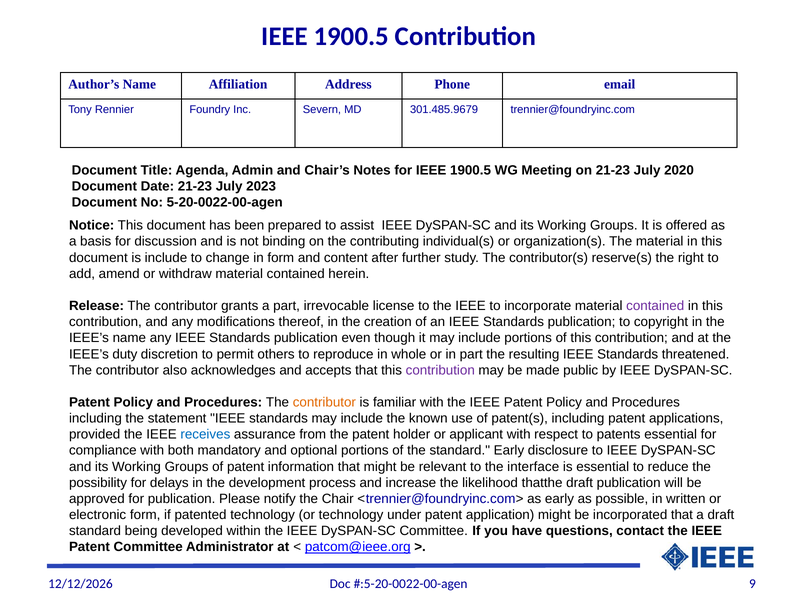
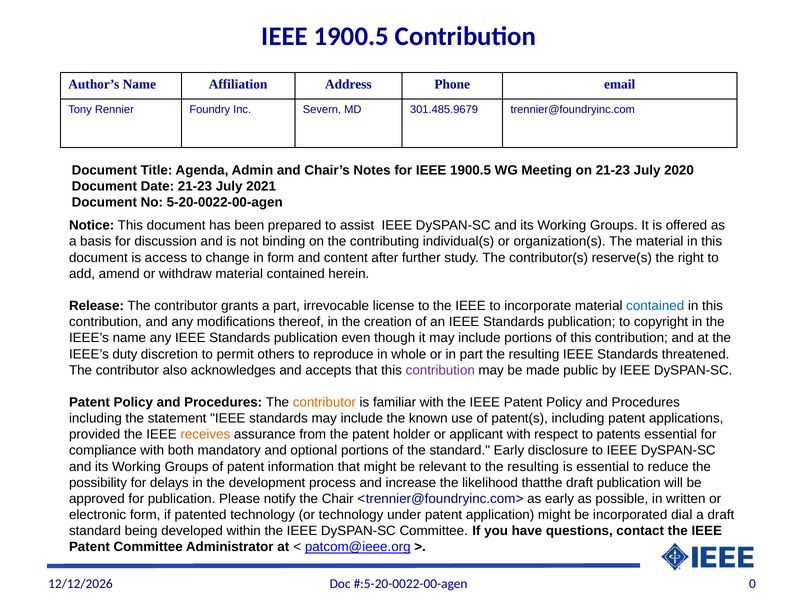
2023: 2023 -> 2021 (261, 186)
is include: include -> access (166, 258)
contained colour: purple -> blue (655, 306)
receives colour: blue -> orange (205, 434)
to the interface: interface -> resulting (533, 467)
incorporated that: that -> dial (682, 515)
9: 9 -> 0 (752, 584)
